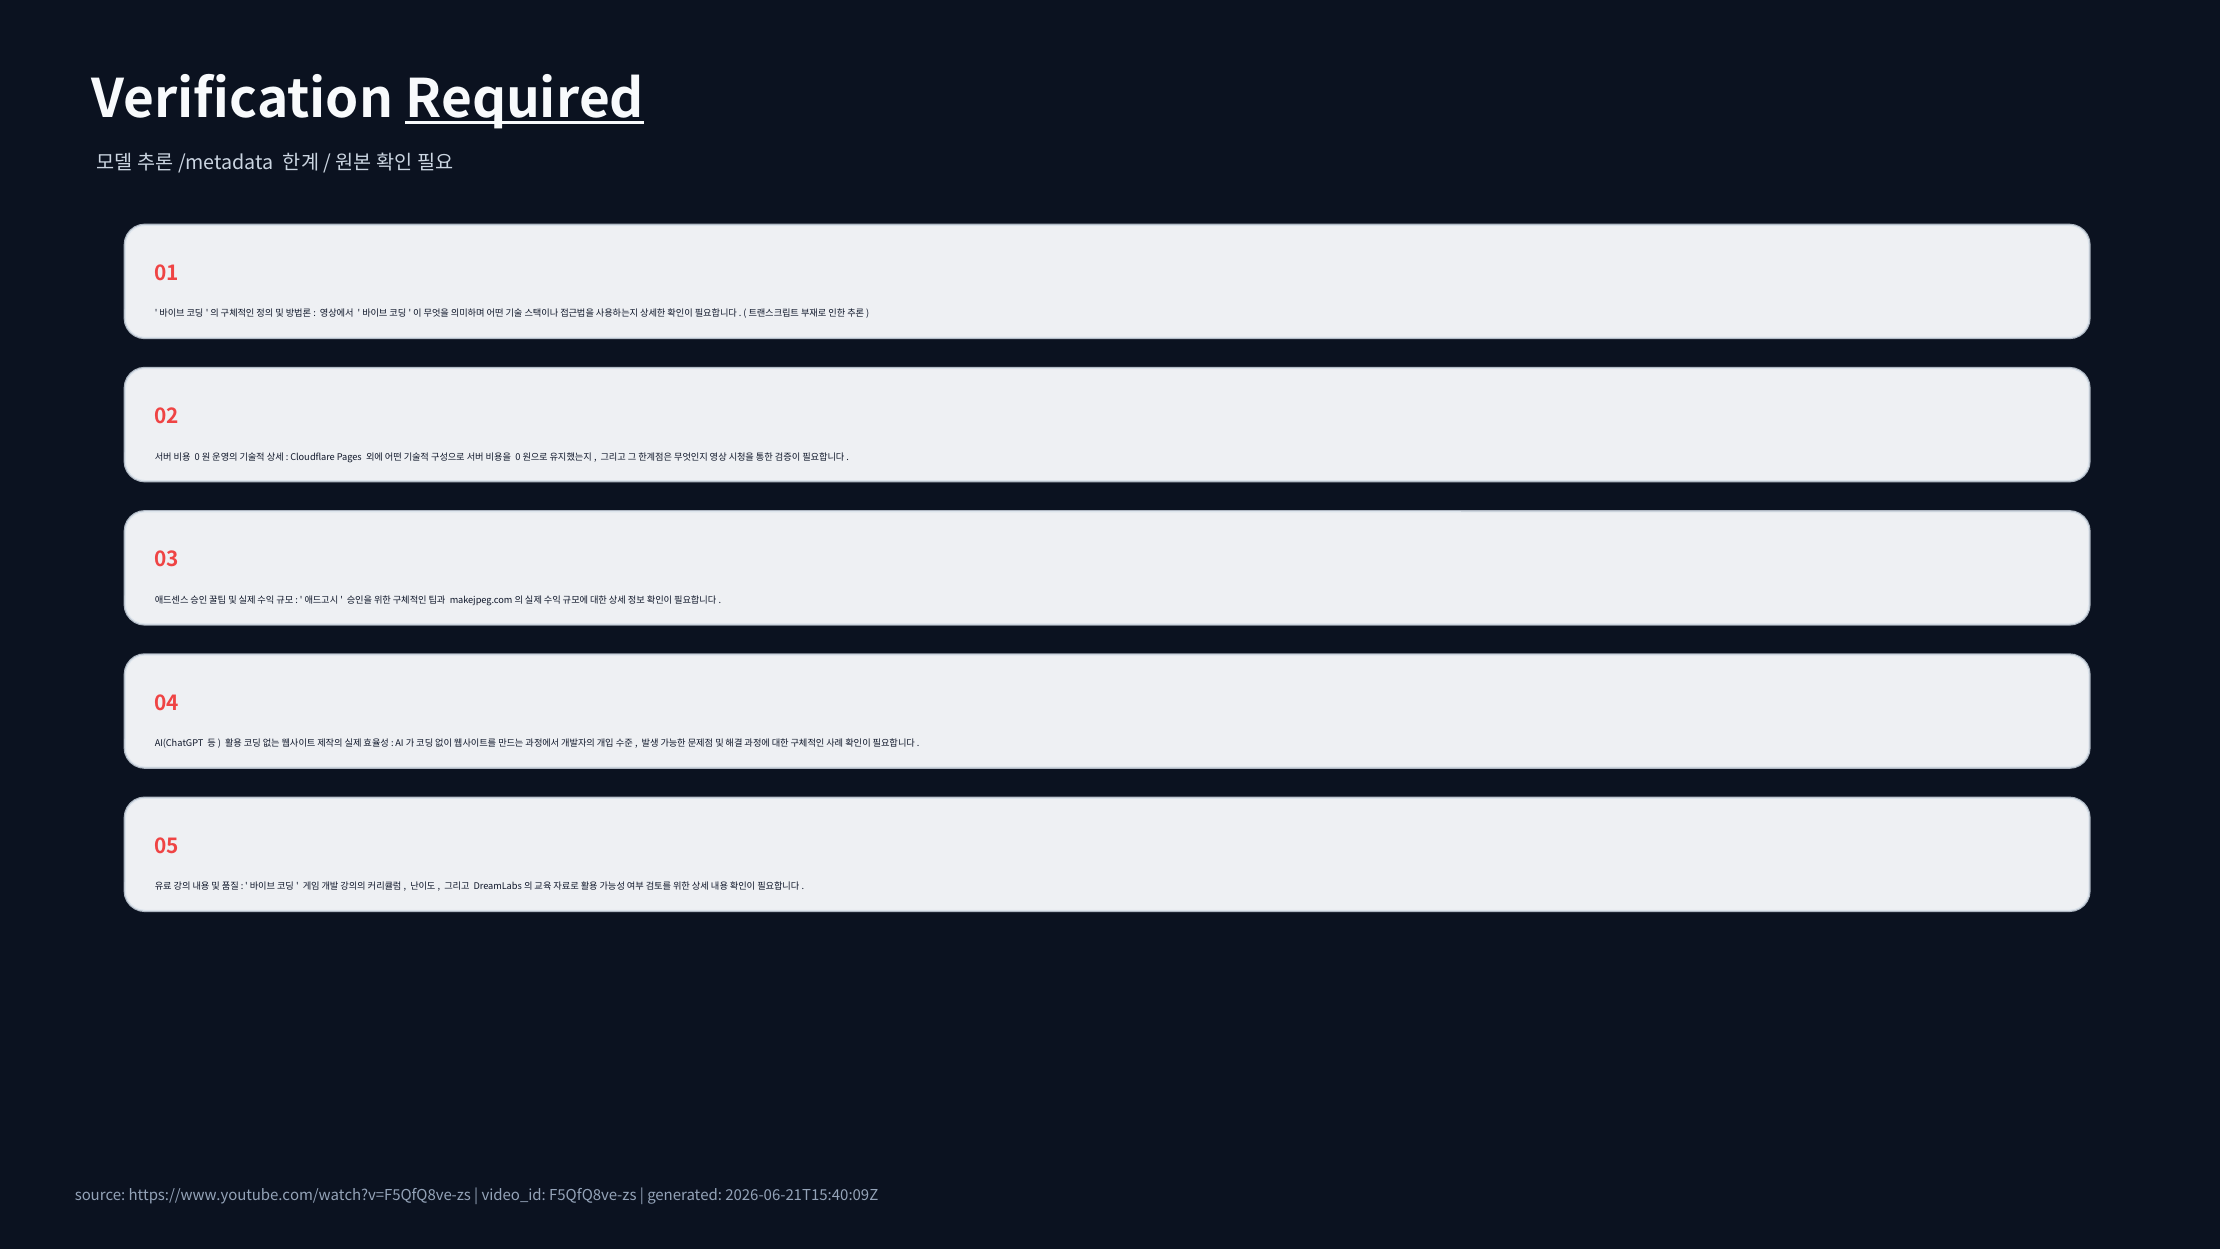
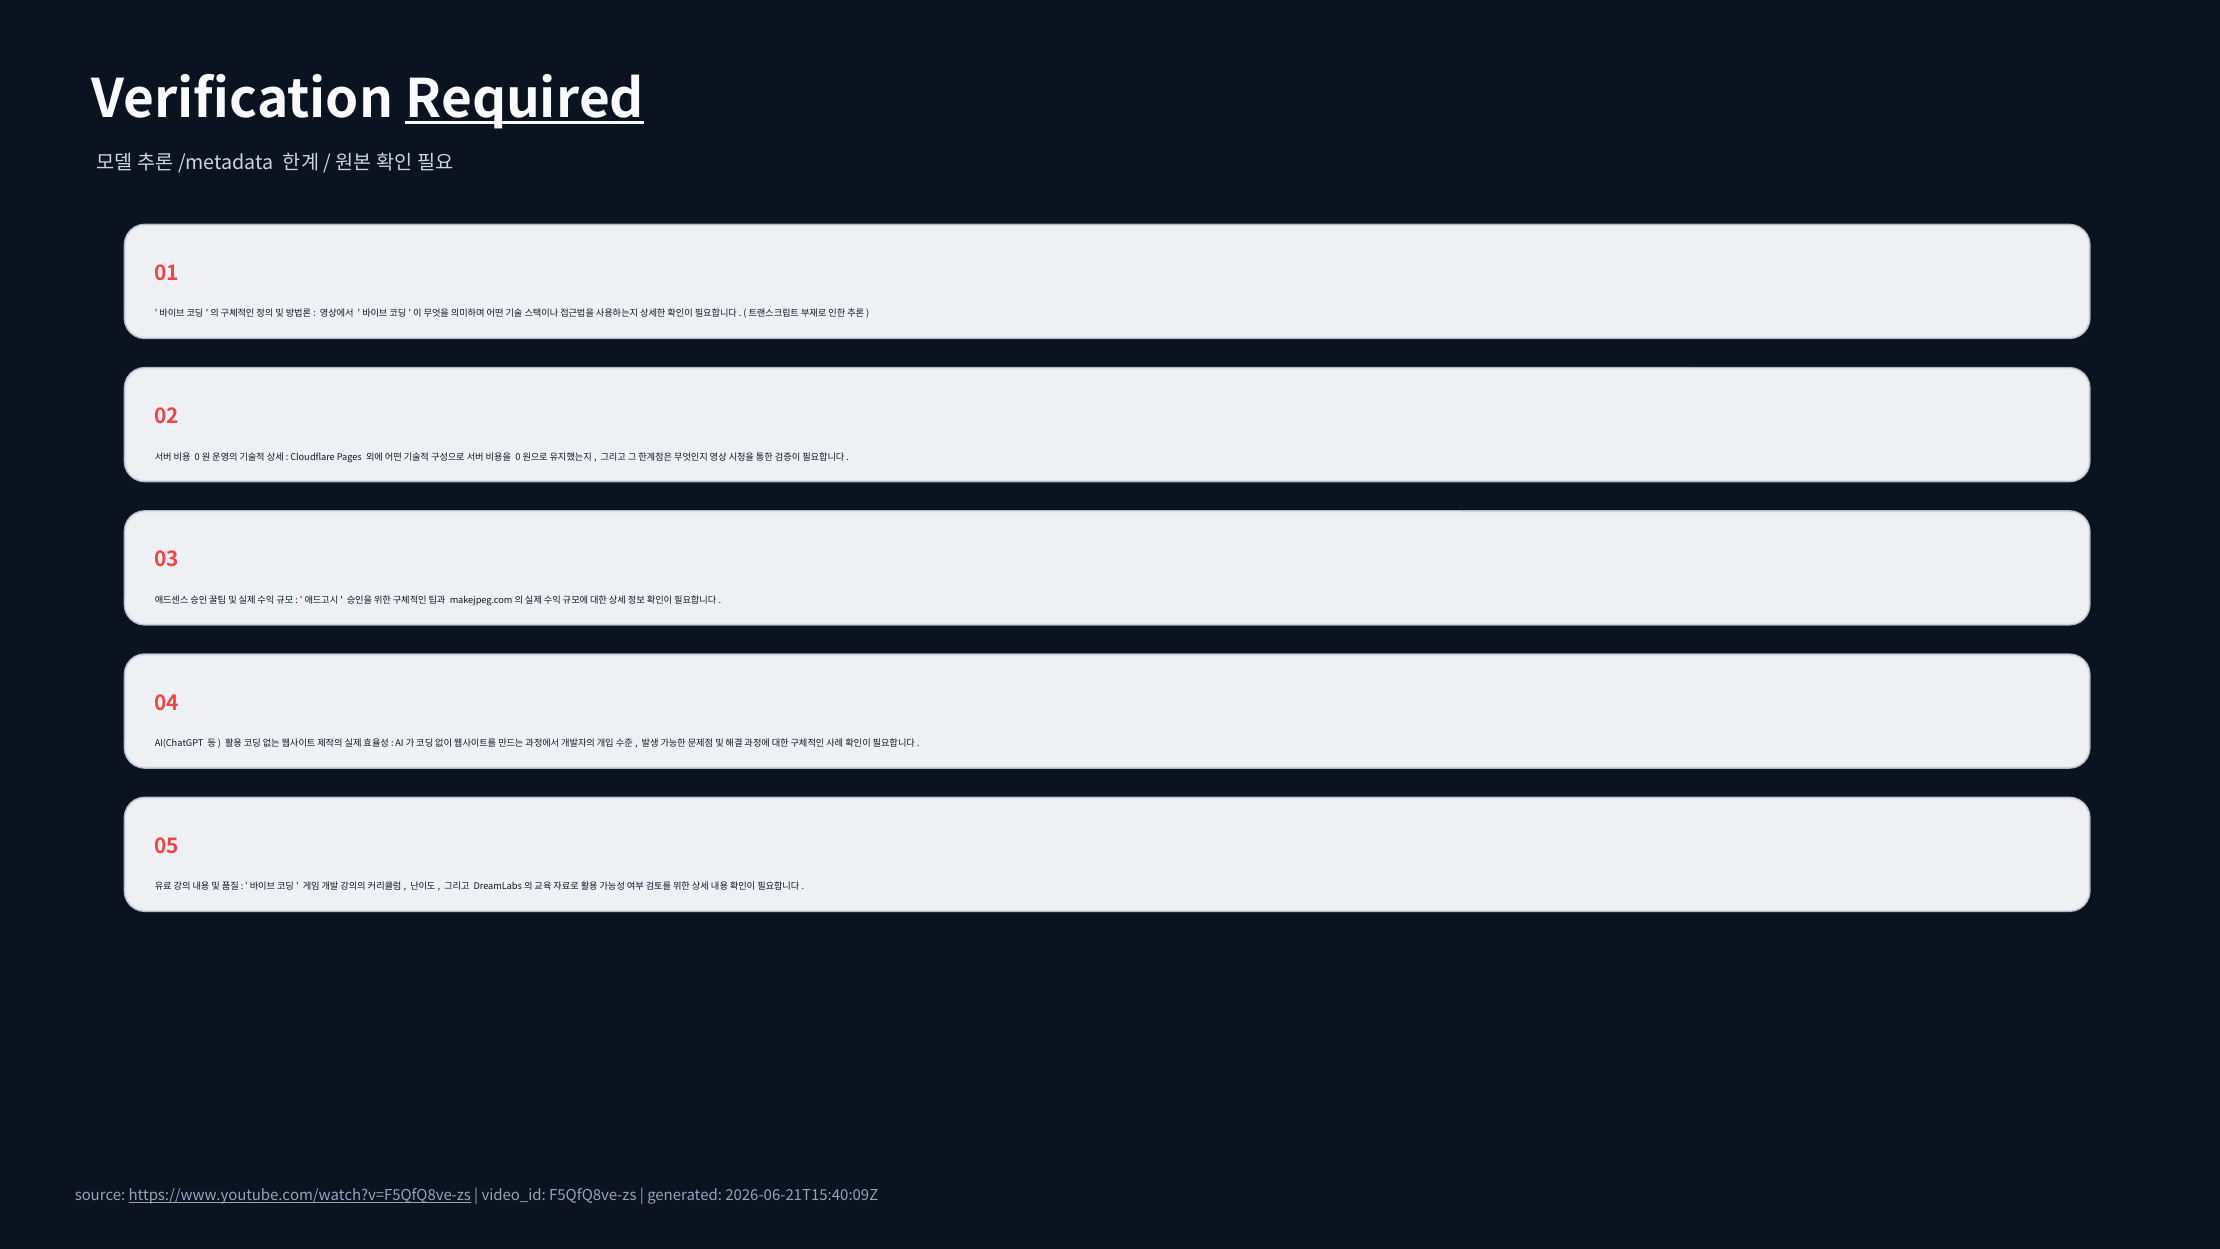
https://www.youtube.com/watch?v=F5QfQ8ve-zs underline: none -> present (300, 1196)
